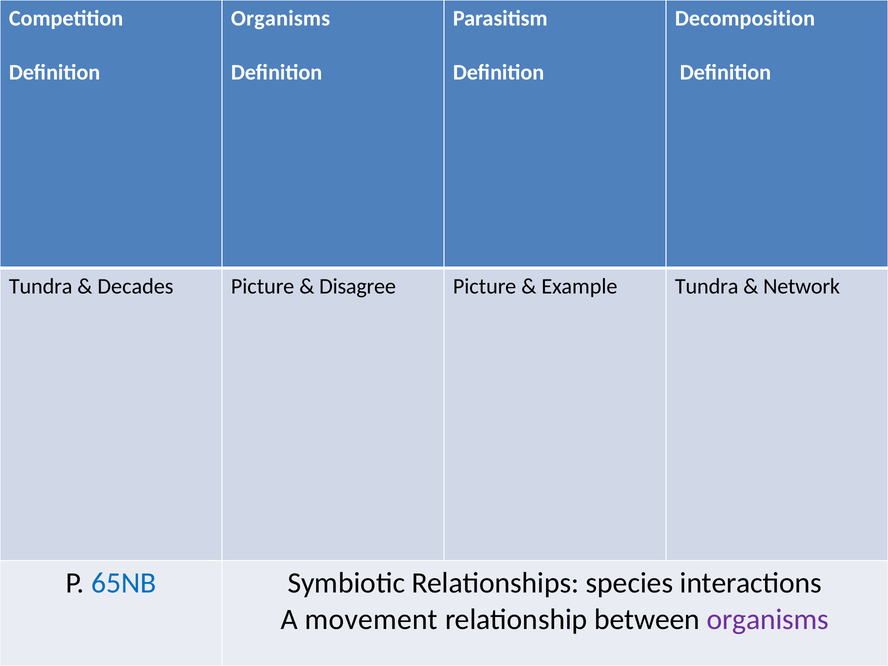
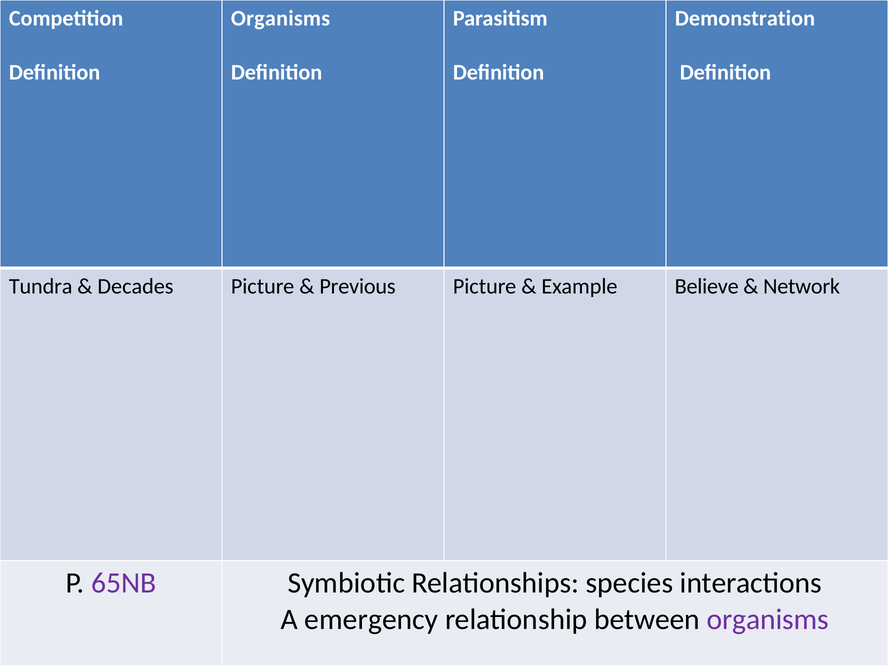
Decomposition: Decomposition -> Demonstration (745, 18)
Disagree: Disagree -> Previous (358, 286)
Example Tundra: Tundra -> Believe (707, 286)
65NB colour: blue -> purple (124, 583)
movement: movement -> emergency (371, 619)
